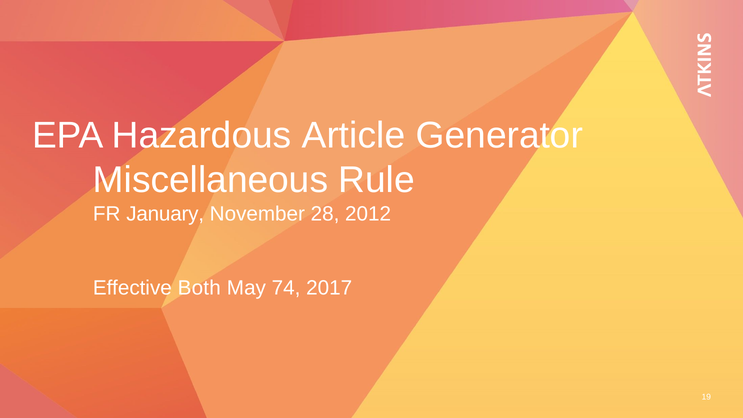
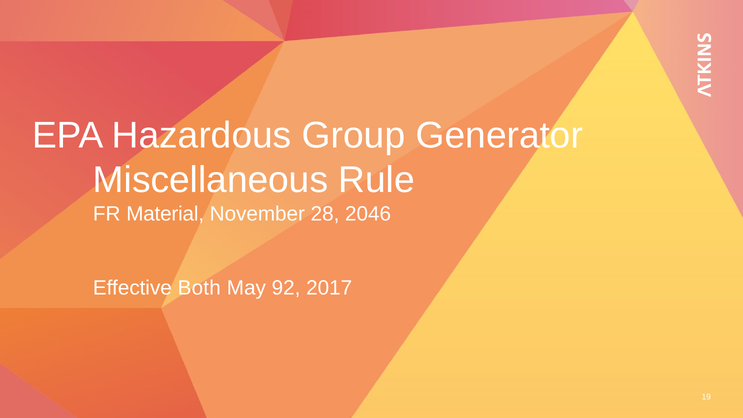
Article: Article -> Group (354, 136)
January: January -> Material (165, 214)
2012: 2012 -> 2046 (368, 214)
74: 74 -> 92 (286, 288)
